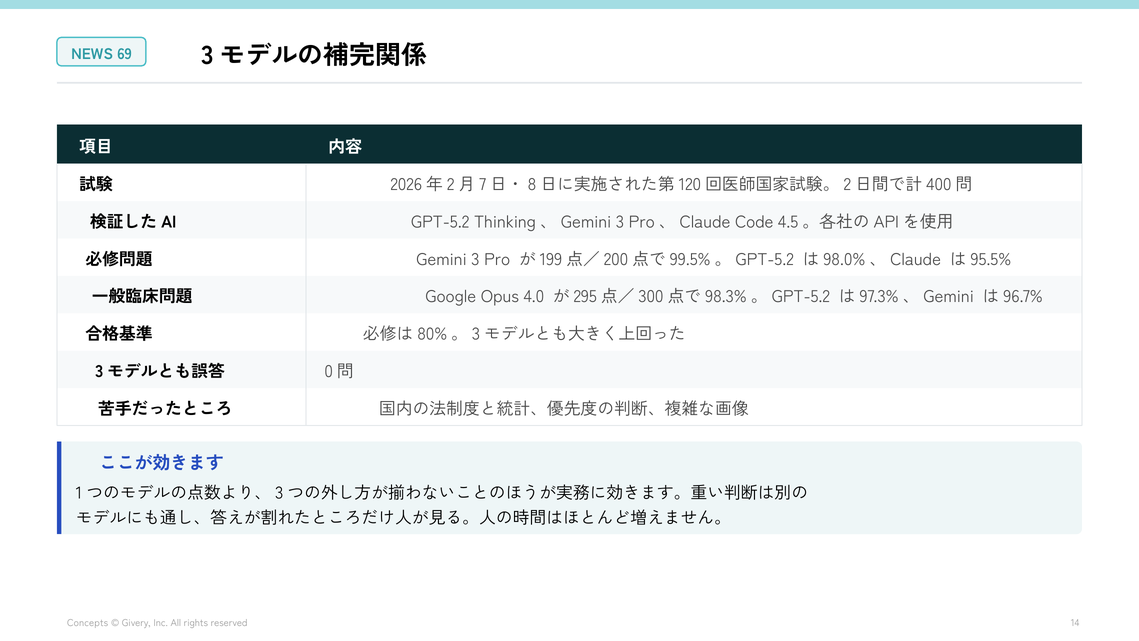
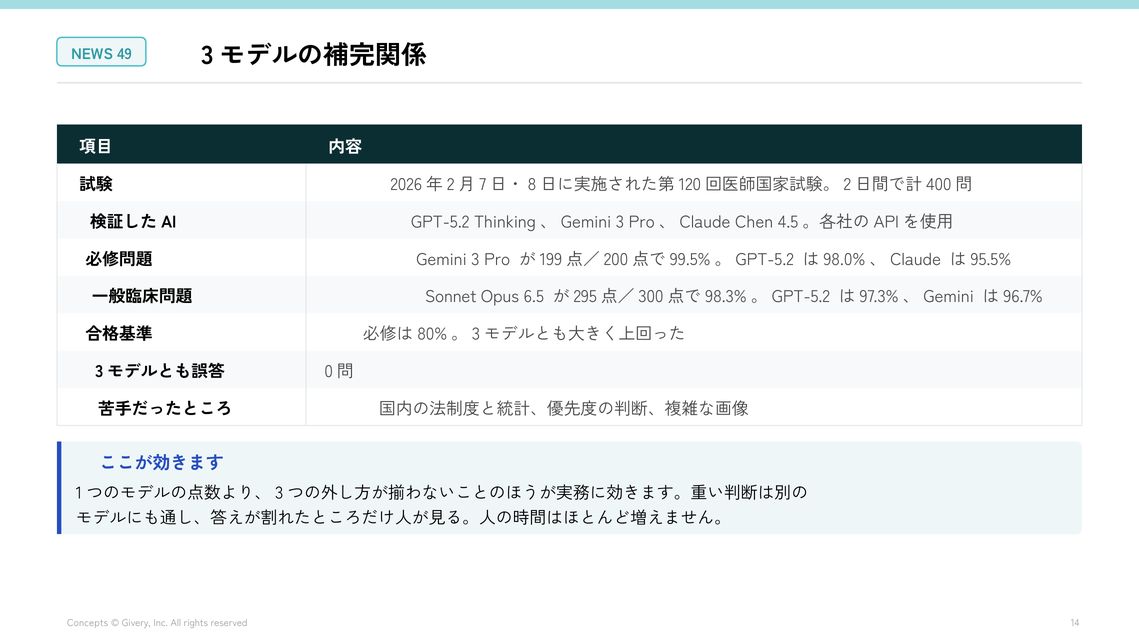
69: 69 -> 49 (124, 54)
Code: Code -> Chen (754, 222)
Google: Google -> Sonnet (451, 297)
4.0: 4.0 -> 6.5 (534, 297)
